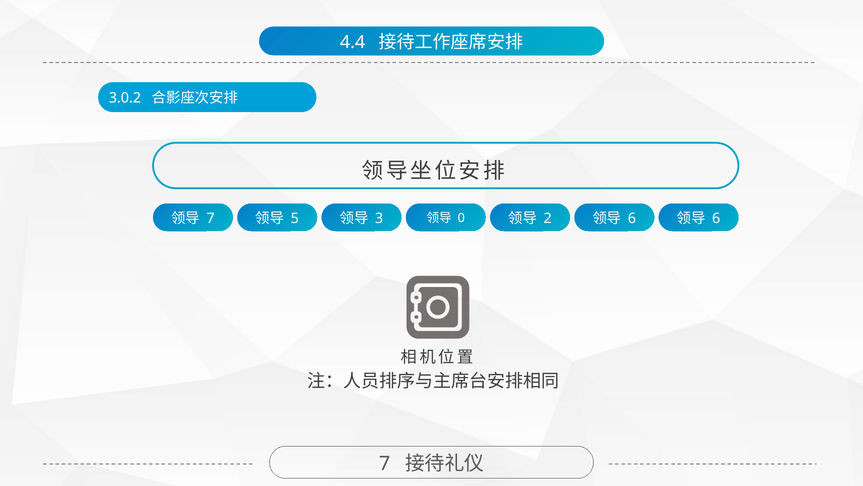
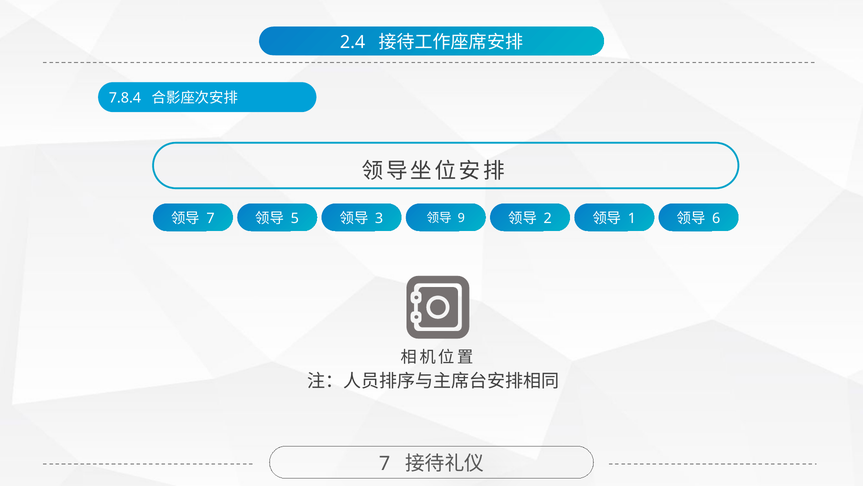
4.4: 4.4 -> 2.4 (353, 42)
3.0.2: 3.0.2 -> 7.8.4 (125, 98)
0: 0 -> 9 (461, 218)
6: 6 -> 1 (632, 218)
